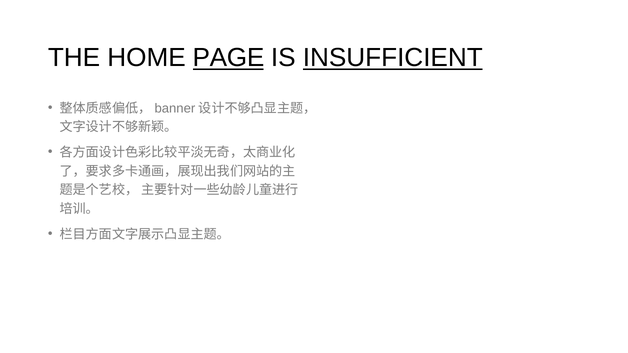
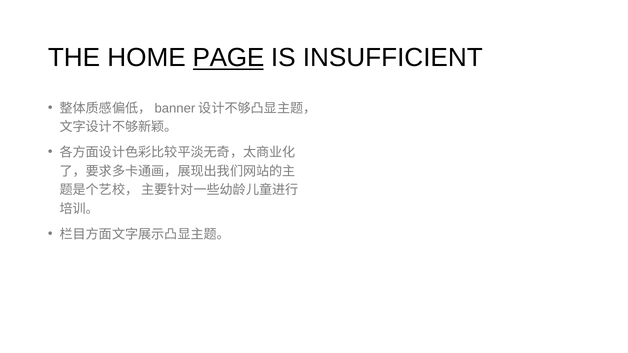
INSUFFICIENT underline: present -> none (393, 58)
